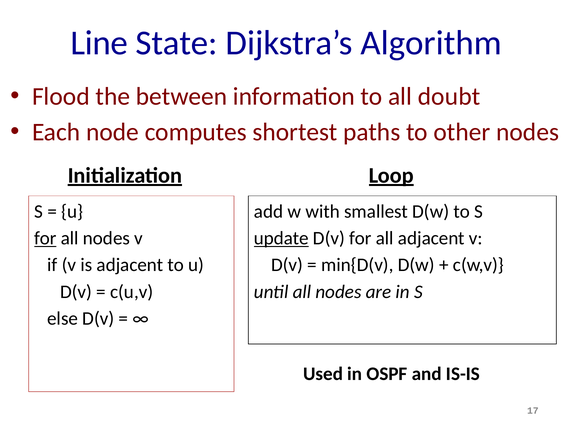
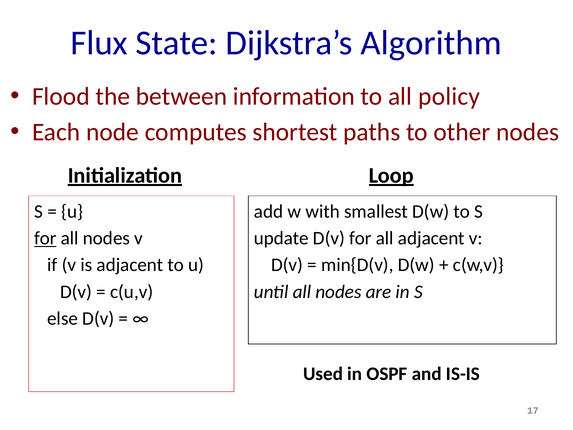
Line: Line -> Flux (99, 43)
doubt: doubt -> policy (449, 96)
update underline: present -> none (281, 238)
